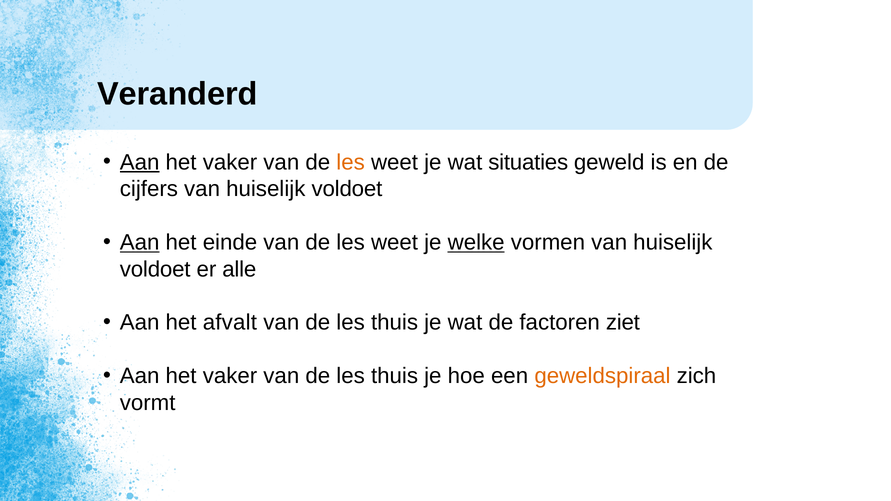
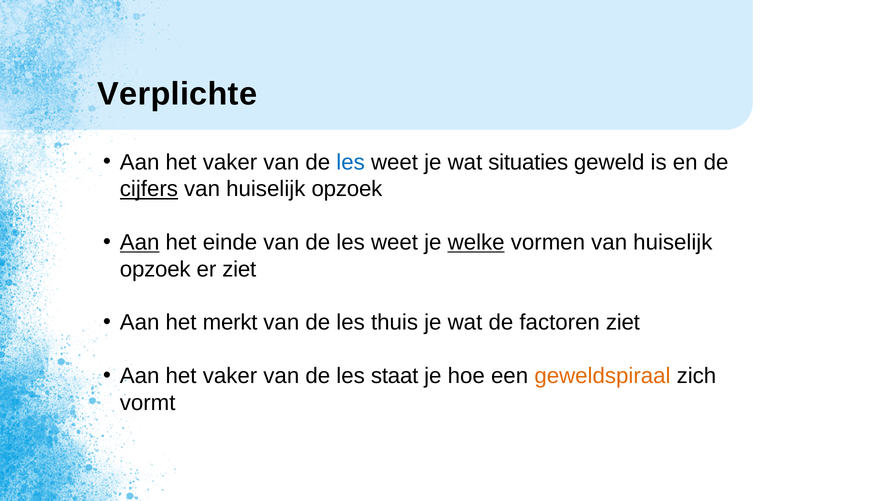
Veranderd: Veranderd -> Verplichte (177, 94)
Aan underline: present -> none (140, 162)
les colour: orange -> blue (351, 162)
cijfers underline: none -> present (149, 189)
voldoet: voldoet -> opzoek (347, 189)
voldoet: voldoet -> opzoek (155, 269)
er alle: alle -> ziet (239, 269)
afvalt: afvalt -> merkt (230, 323)
thuis: thuis -> staat (395, 376)
